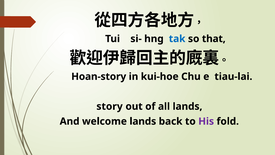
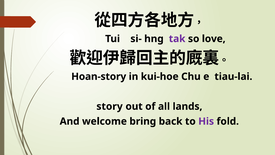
tak colour: blue -> purple (177, 39)
that: that -> love (214, 39)
welcome lands: lands -> bring (143, 121)
